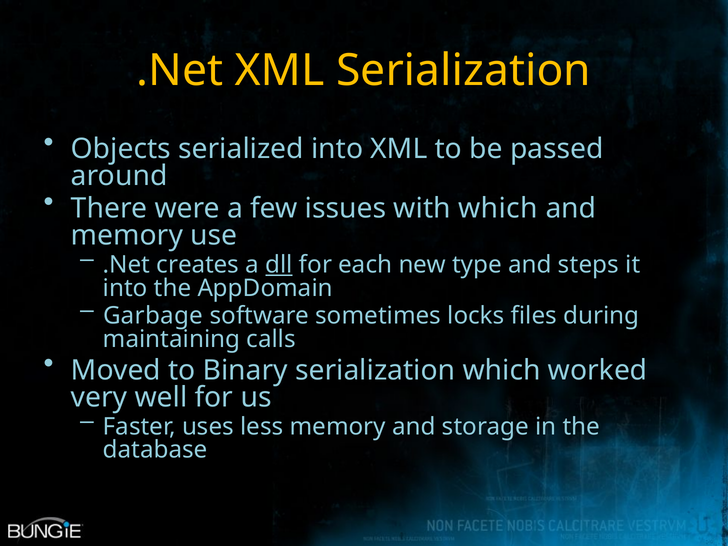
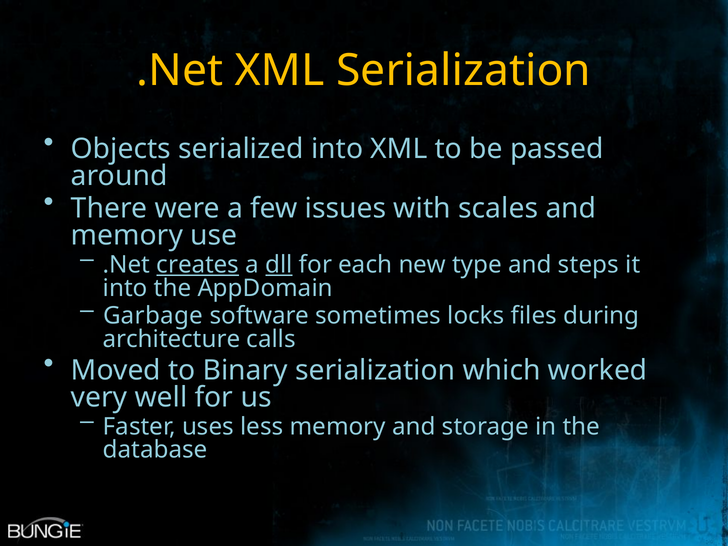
with which: which -> scales (498, 208)
creates underline: none -> present (198, 265)
maintaining: maintaining -> architecture (172, 339)
